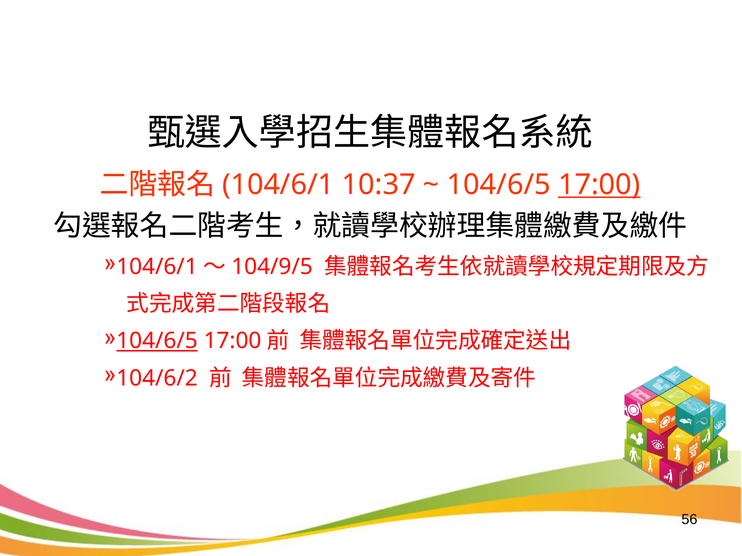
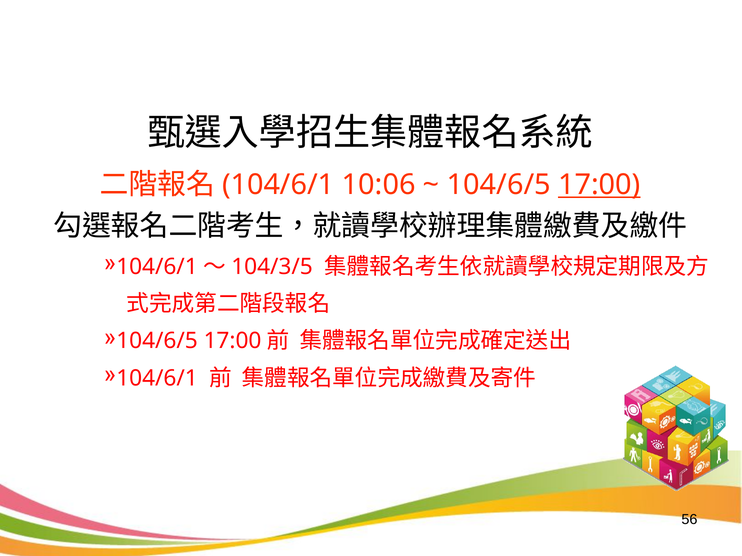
10:37: 10:37 -> 10:06 (379, 185)
104/9/5: 104/9/5 -> 104/3/5 (272, 267)
104/6/5 underline: present -> none (157, 341)
104/6/2: 104/6/2 -> 104/6/1 (157, 378)
